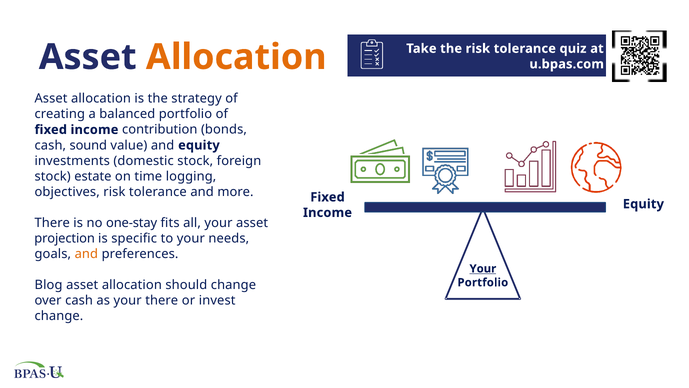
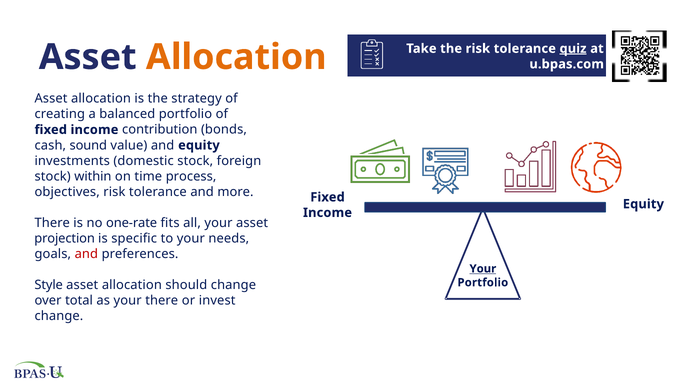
quiz underline: none -> present (573, 49)
estate: estate -> within (93, 176)
logging: logging -> process (191, 176)
one-stay: one-stay -> one-rate (132, 223)
and colour: orange -> red (86, 254)
Blog: Blog -> Style (49, 285)
over cash: cash -> total (79, 300)
